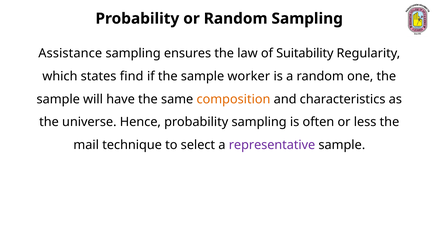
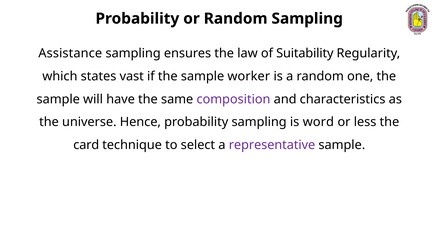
find: find -> vast (132, 76)
composition colour: orange -> purple (233, 99)
often: often -> word (318, 122)
mail: mail -> card (86, 145)
